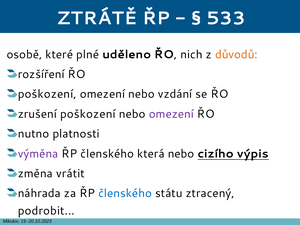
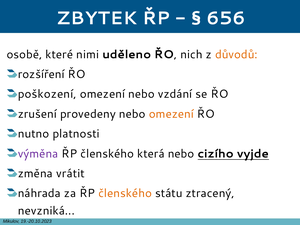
ZTRÁTĚ: ZTRÁTĚ -> ZBYTEK (97, 18)
533: 533 -> 656 (226, 18)
plné: plné -> nimi (88, 54)
zrušení poškození: poškození -> provedeny (88, 114)
omezení colour: purple -> orange (171, 114)
výpis: výpis -> vyjde (253, 154)
členského colour: blue -> orange (125, 193)
podrobit: podrobit -> nevzniká (46, 211)
